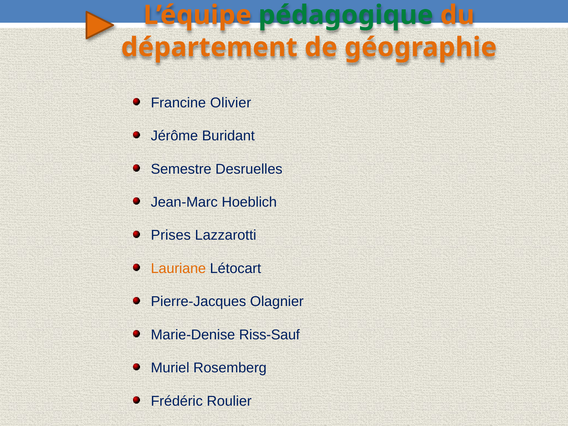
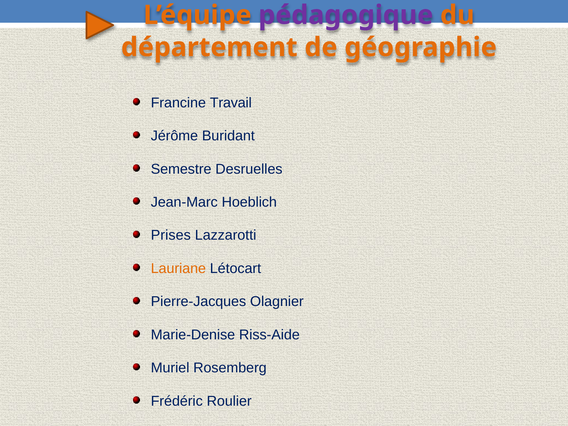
pédagogique colour: green -> purple (346, 15)
Olivier: Olivier -> Travail (231, 103)
Riss-Sauf: Riss-Sauf -> Riss-Aide (269, 335)
